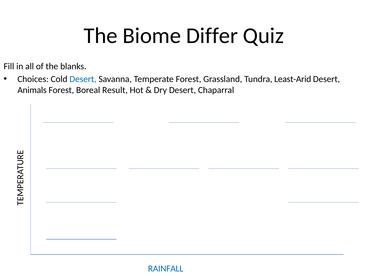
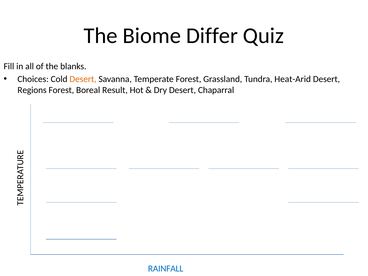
Desert colour: blue -> orange (83, 79)
Least-Arid: Least-Arid -> Heat-Arid (293, 79)
Animals: Animals -> Regions (32, 90)
